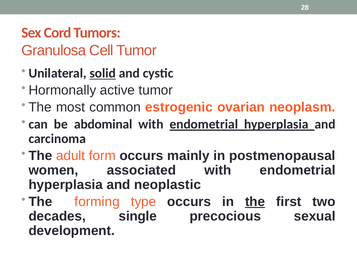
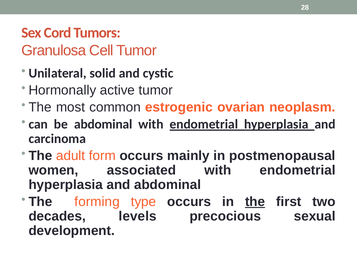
solid underline: present -> none (103, 73)
and neoplastic: neoplastic -> abdominal (168, 185)
single: single -> levels (138, 216)
